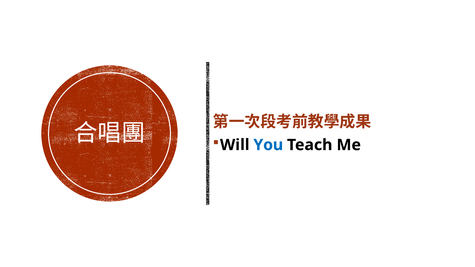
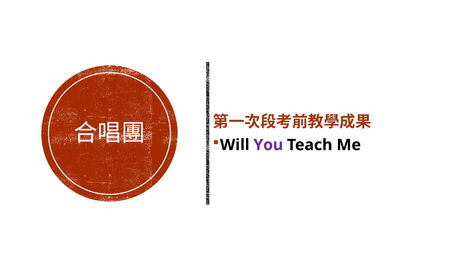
You colour: blue -> purple (268, 145)
